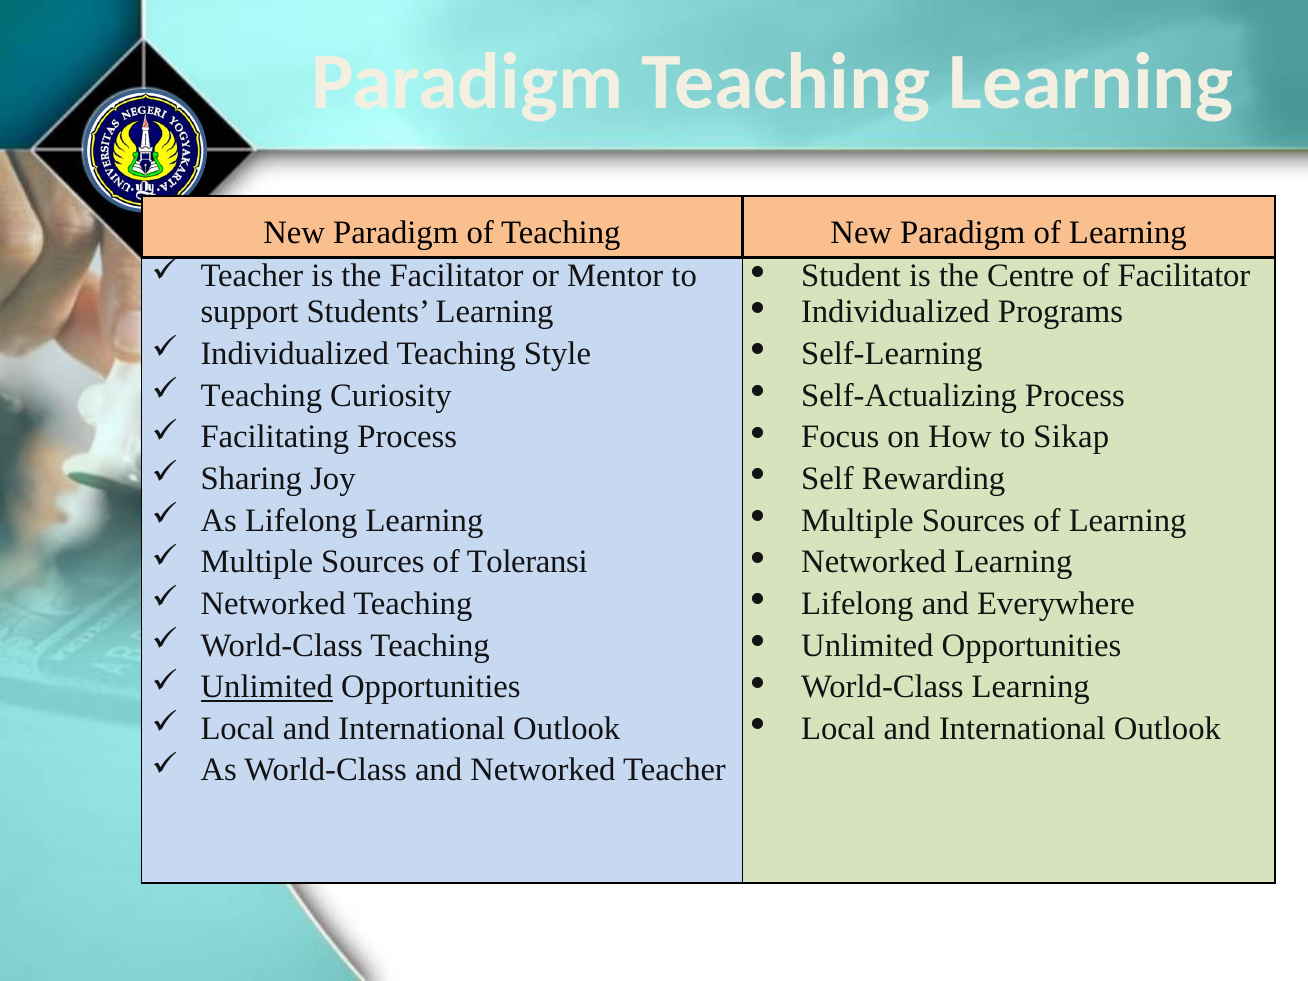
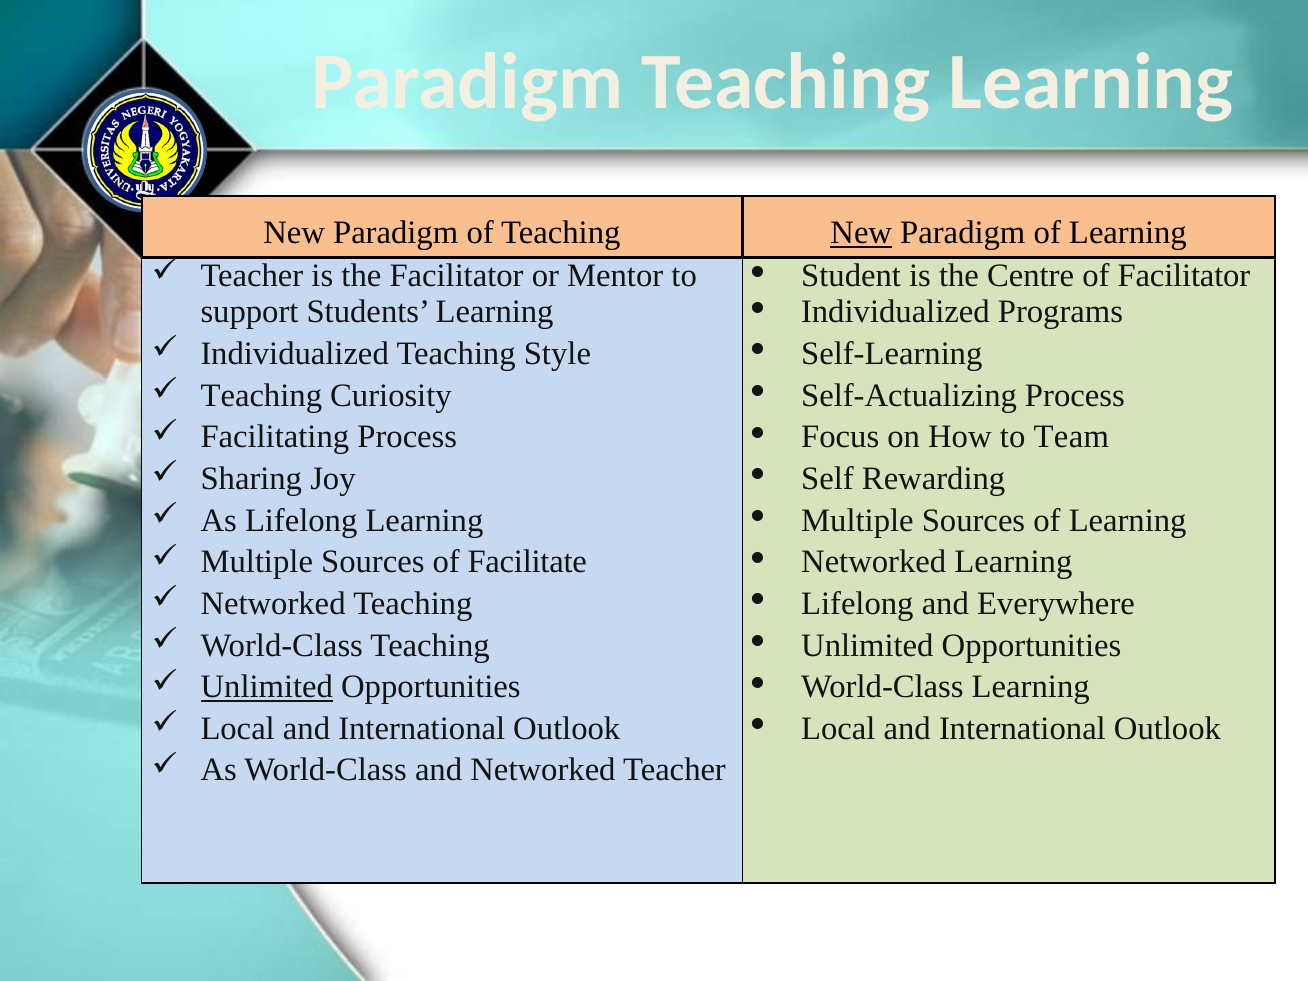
New underline: none -> present (861, 233)
Sikap: Sikap -> Team (1071, 437)
Toleransi: Toleransi -> Facilitate (527, 562)
